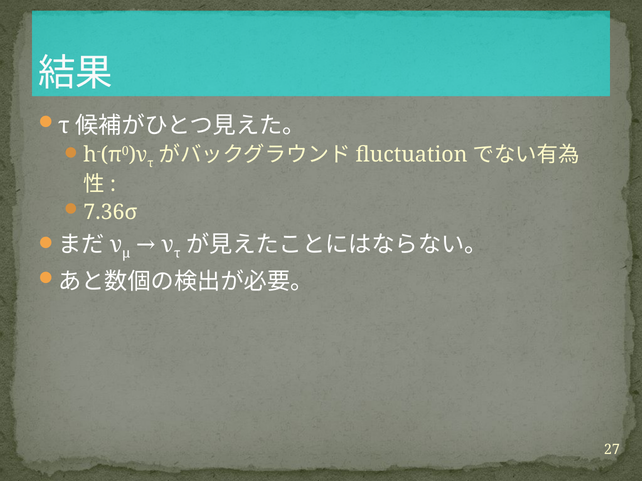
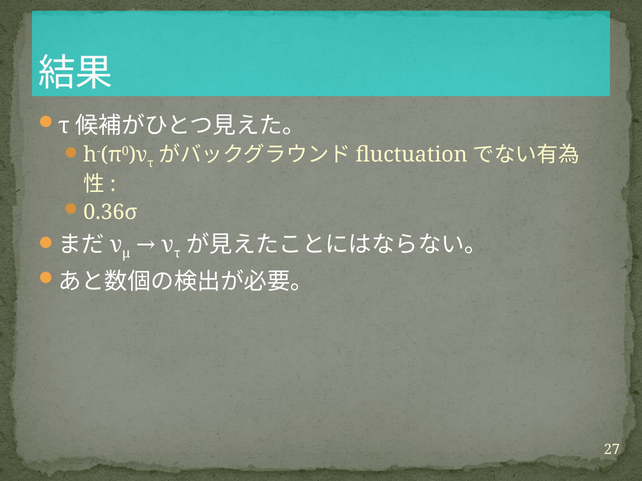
7.36σ: 7.36σ -> 0.36σ (110, 213)
